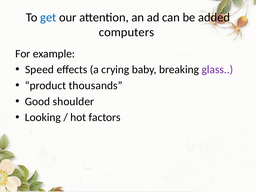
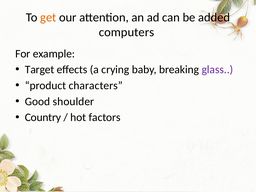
get colour: blue -> orange (48, 17)
Speed: Speed -> Target (40, 70)
thousands: thousands -> characters (96, 86)
Looking: Looking -> Country (43, 117)
